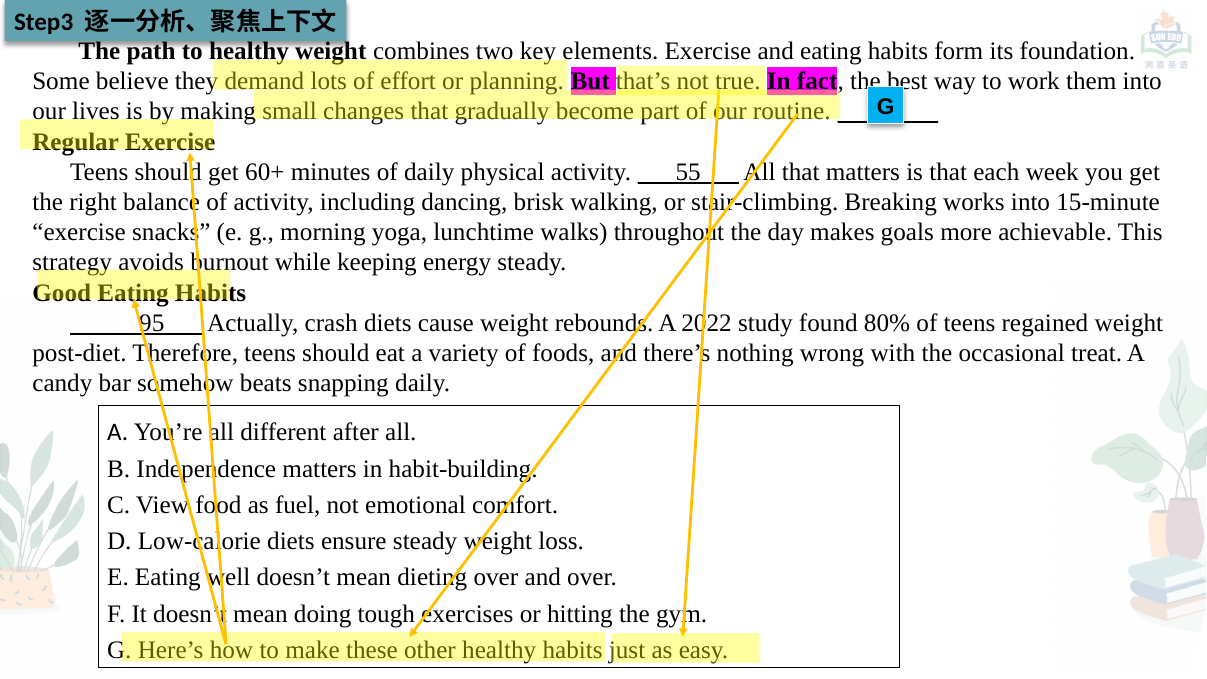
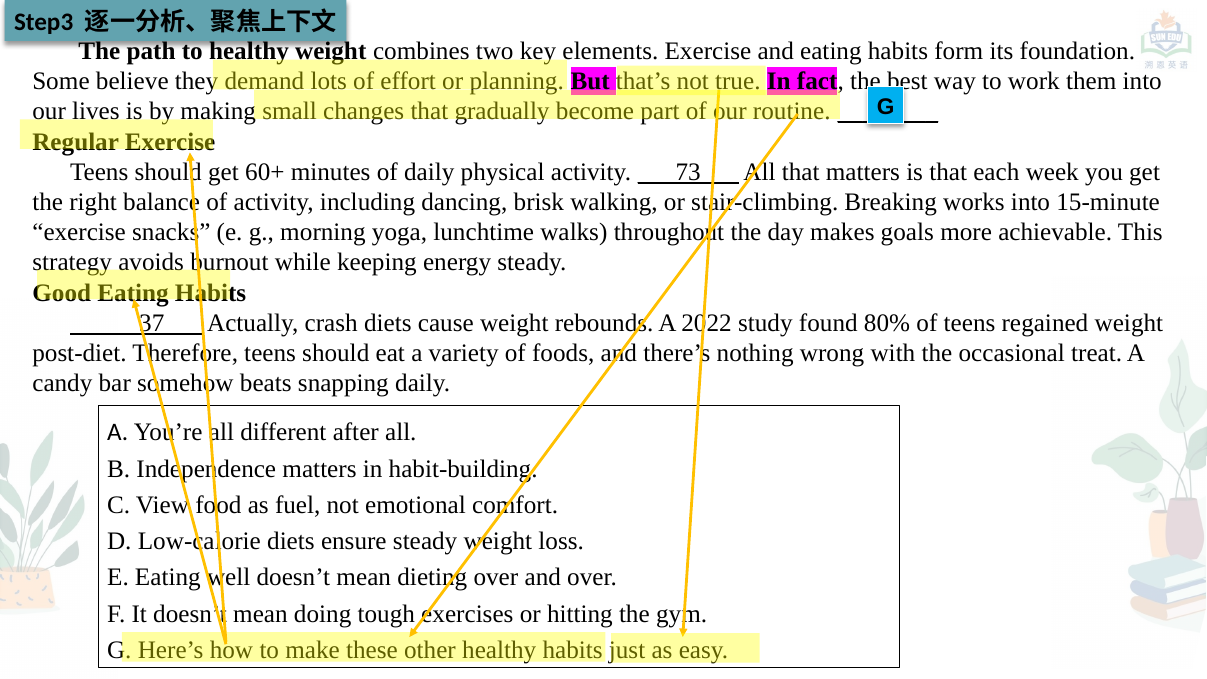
___55___: ___55___ -> ___73___ (688, 172)
___95___: ___95___ -> ___37___ (152, 323)
